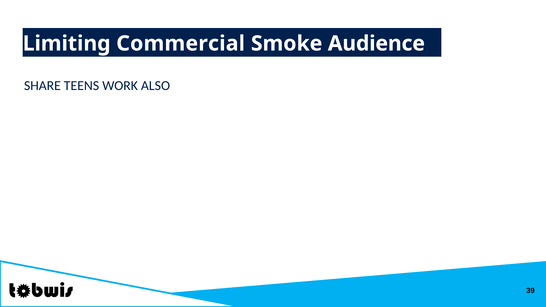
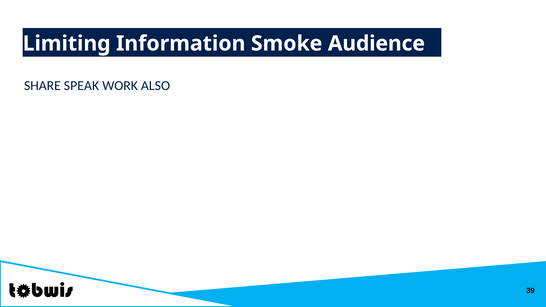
Commercial: Commercial -> Information (181, 44)
TEENS: TEENS -> SPEAK (81, 86)
